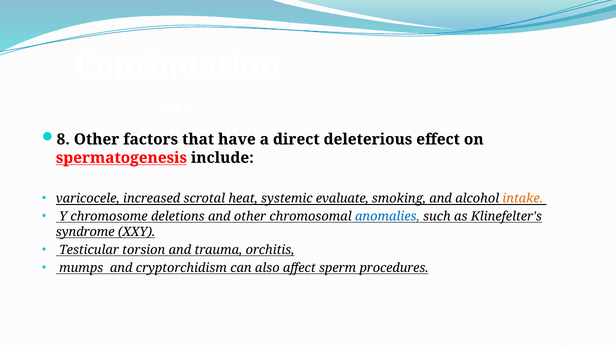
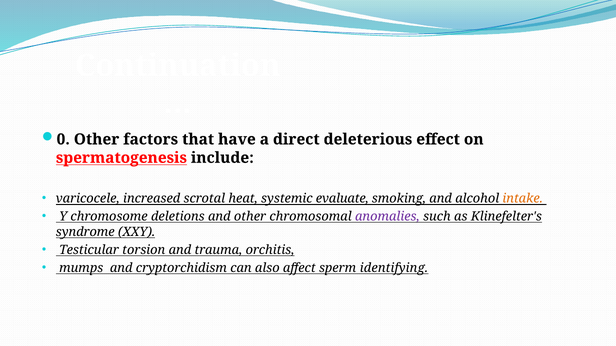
8: 8 -> 0 (63, 140)
anomalies colour: blue -> purple (387, 217)
procedures: procedures -> identifying (394, 268)
